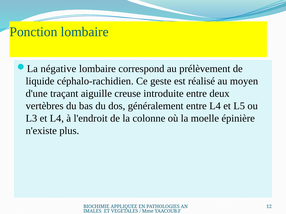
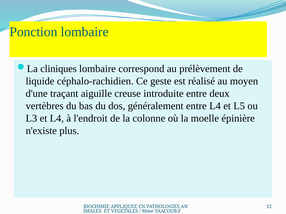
négative: négative -> cliniques (59, 69)
